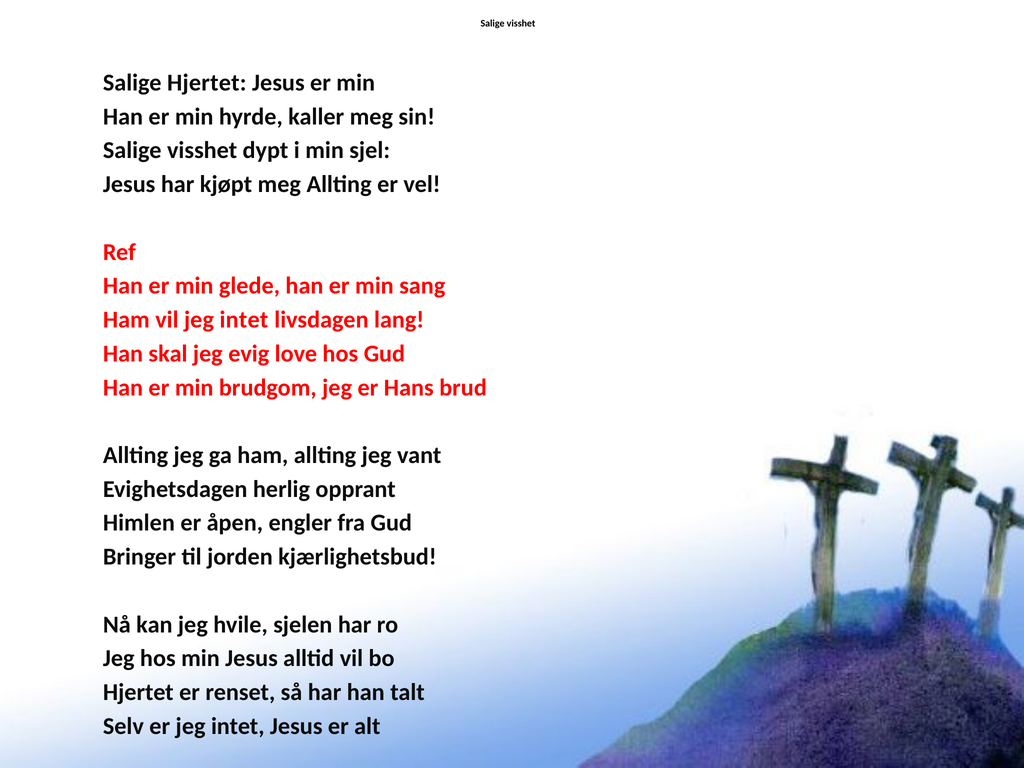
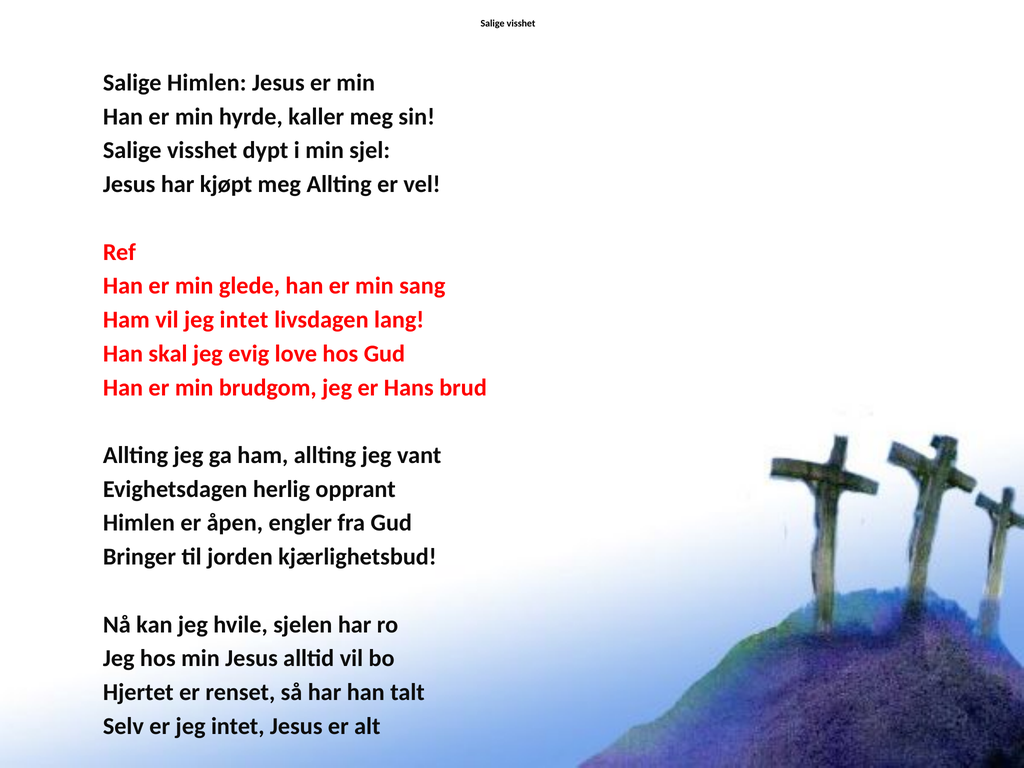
Salige Hjertet: Hjertet -> Himlen (207, 83)
